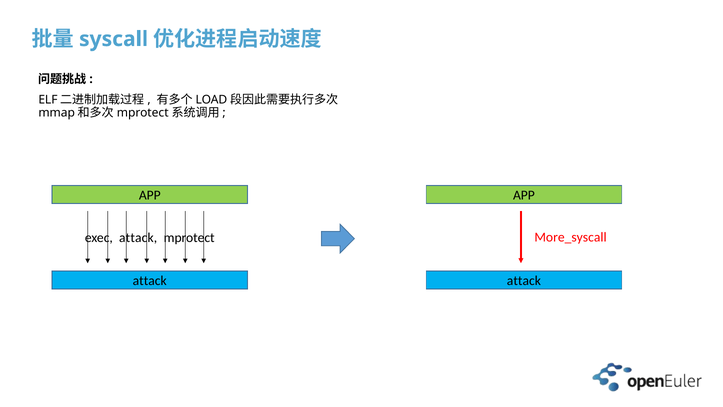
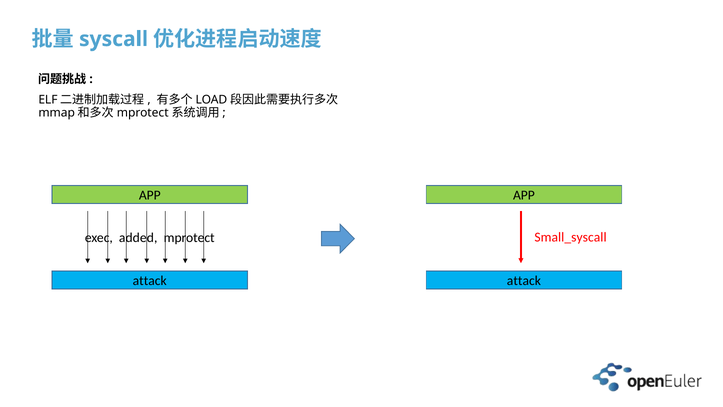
More_syscall: More_syscall -> Small_syscall (571, 237)
exec attack: attack -> added (138, 238)
